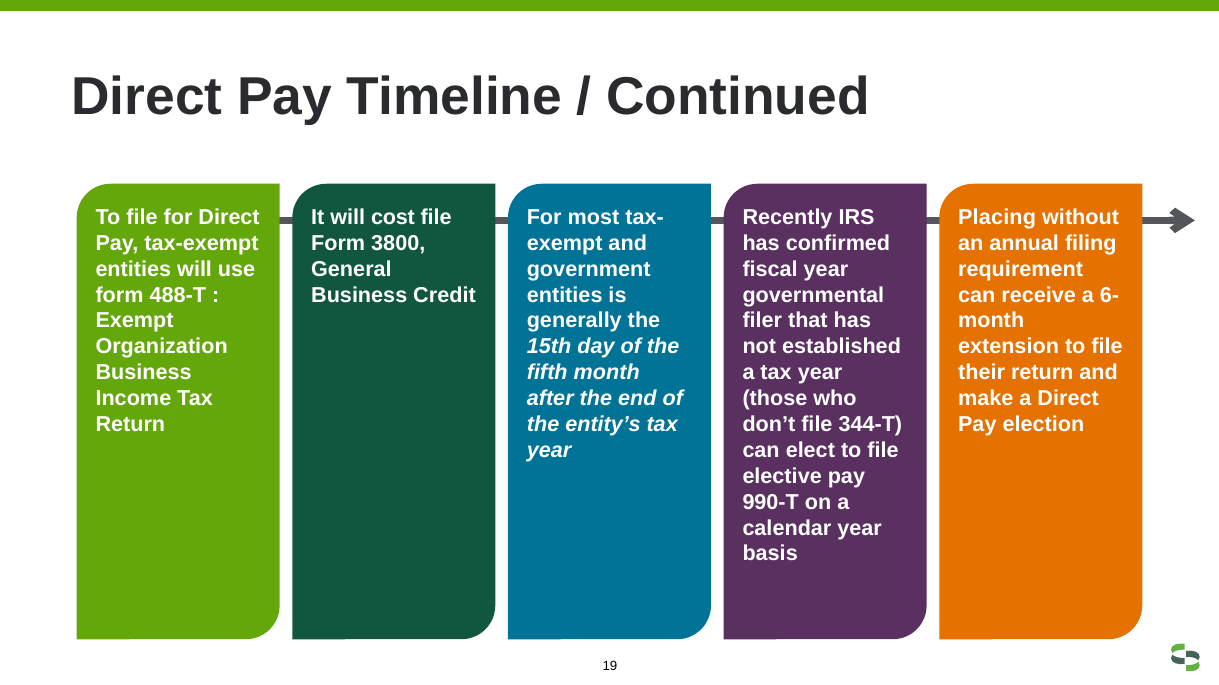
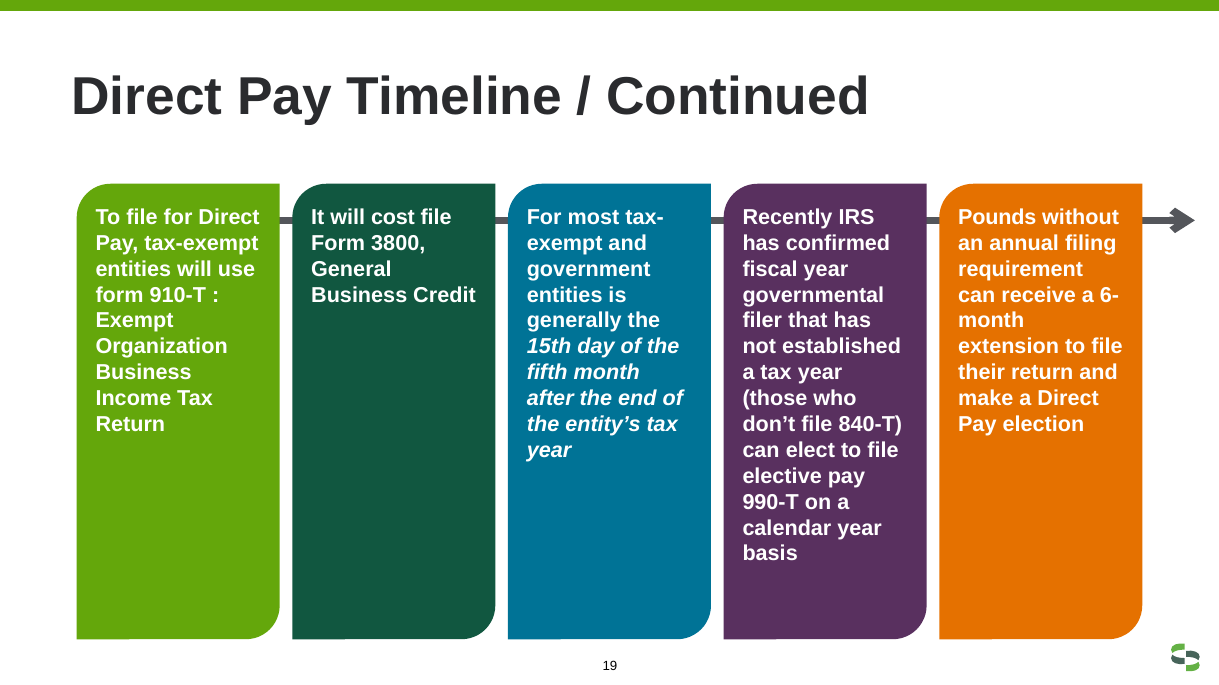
Placing: Placing -> Pounds (997, 217)
488-T: 488-T -> 910-T (178, 295)
344-T: 344-T -> 840-T (870, 425)
